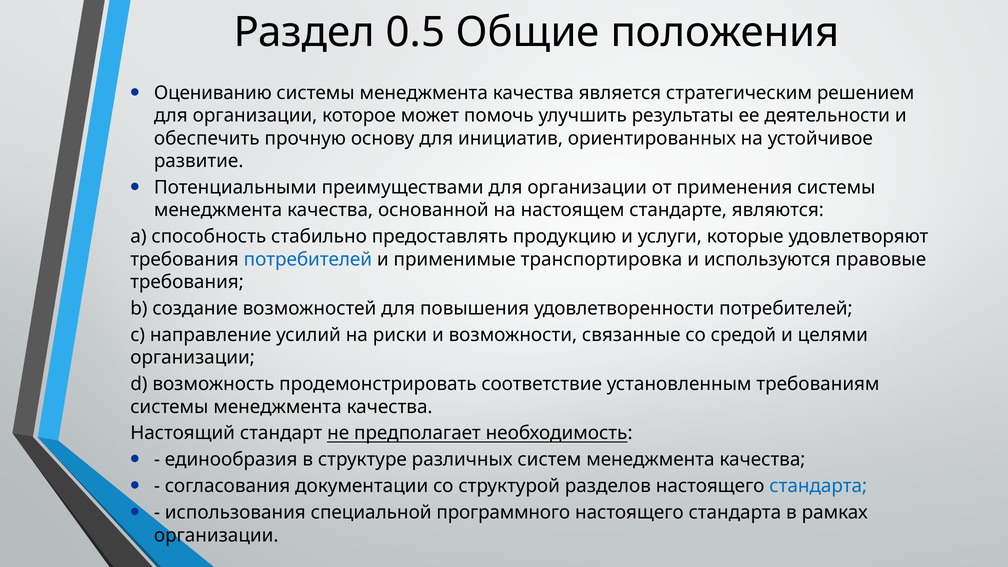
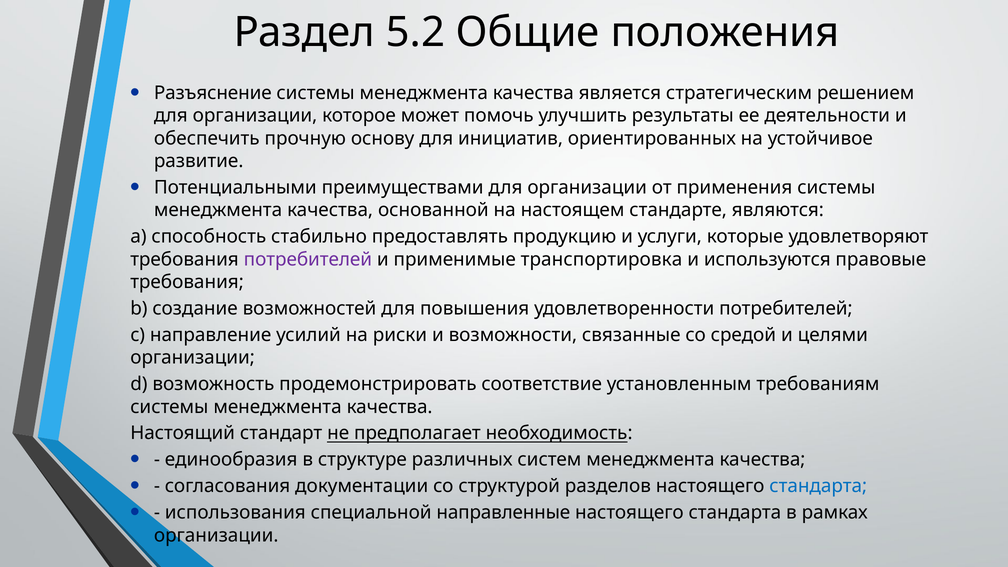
0.5: 0.5 -> 5.2 (415, 32)
Оцениванию: Оцениванию -> Разъяснение (213, 93)
потребителей colour: blue -> purple (308, 259)
программного: программного -> направленные (503, 513)
